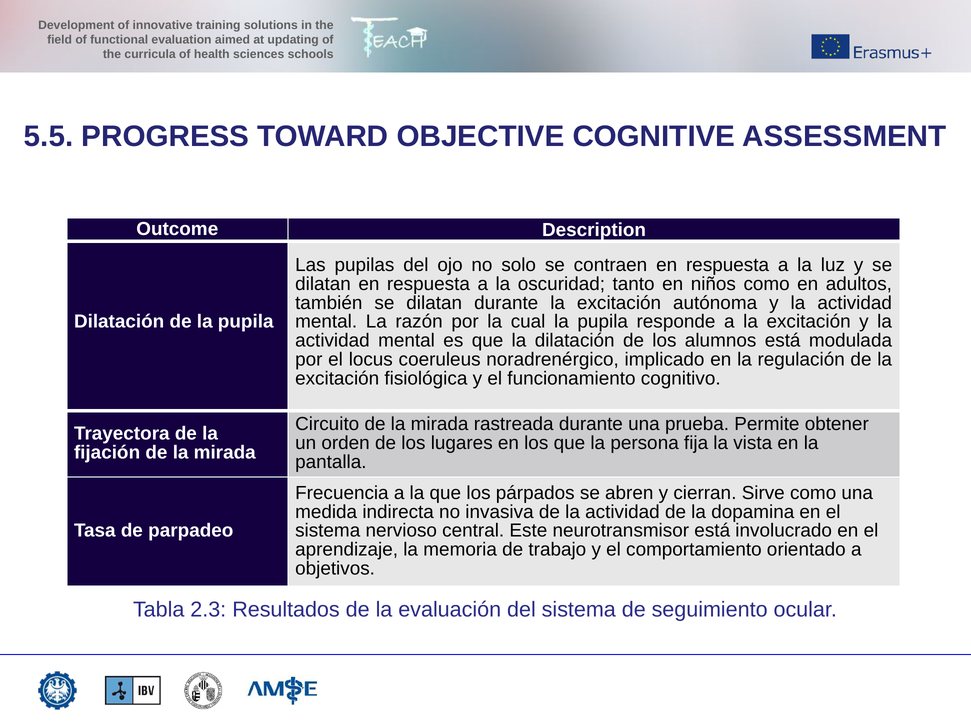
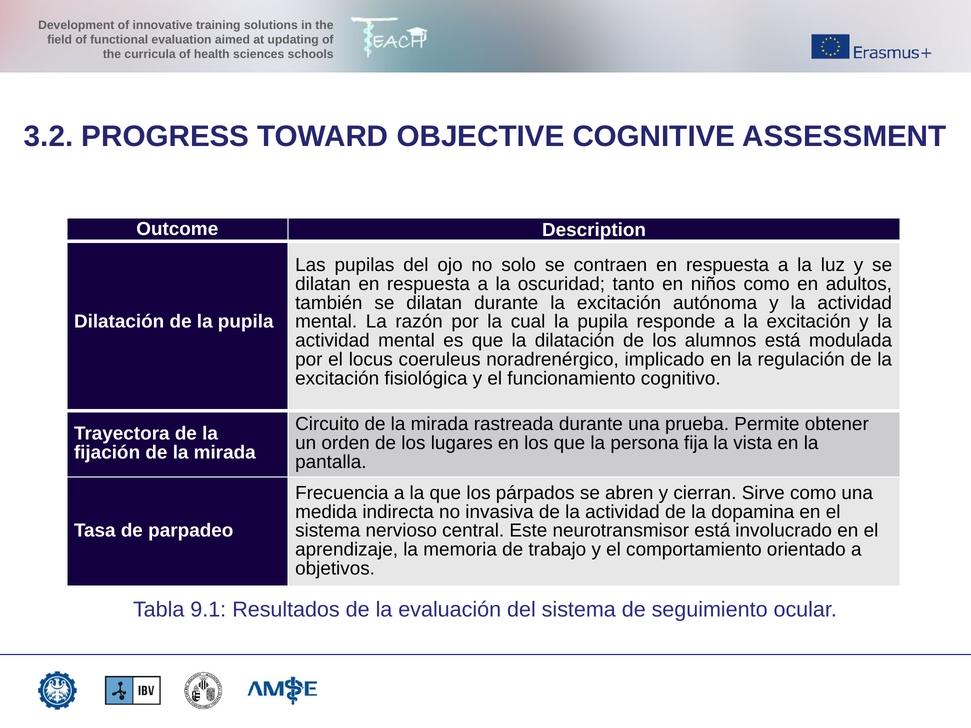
5.5: 5.5 -> 3.2 (49, 136)
2.3: 2.3 -> 9.1 (208, 610)
